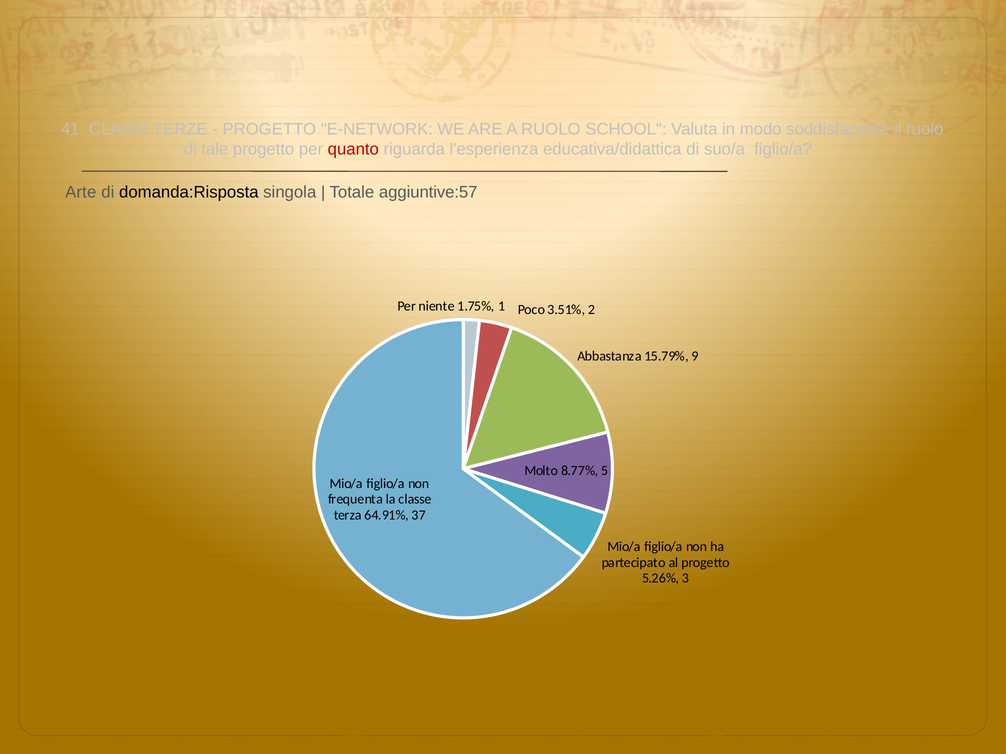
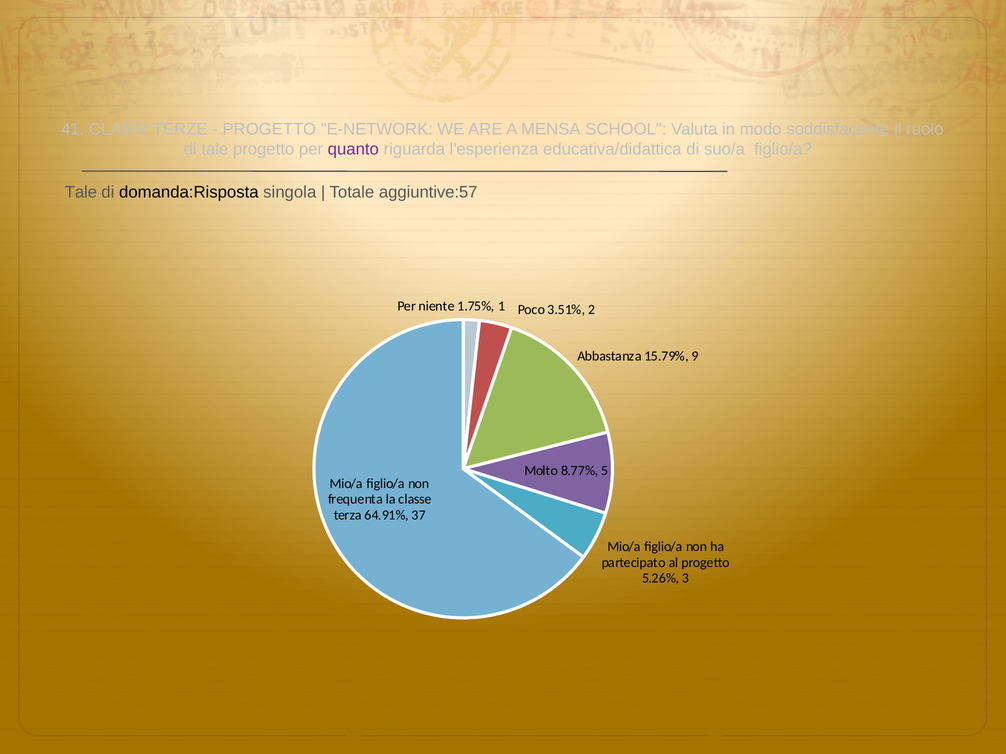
A RUOLO: RUOLO -> MENSA (551, 129)
quanto colour: red -> purple (353, 150)
Arte: Arte -> Tale (81, 192)
